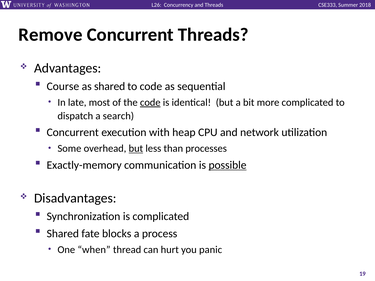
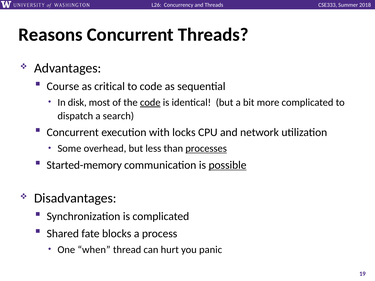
Remove: Remove -> Reasons (50, 35)
as shared: shared -> critical (110, 86)
late: late -> disk (77, 102)
heap: heap -> locks (184, 133)
but underline: present -> none (136, 149)
processes underline: none -> present (206, 149)
Exactly-memory: Exactly-memory -> Started-memory (84, 165)
